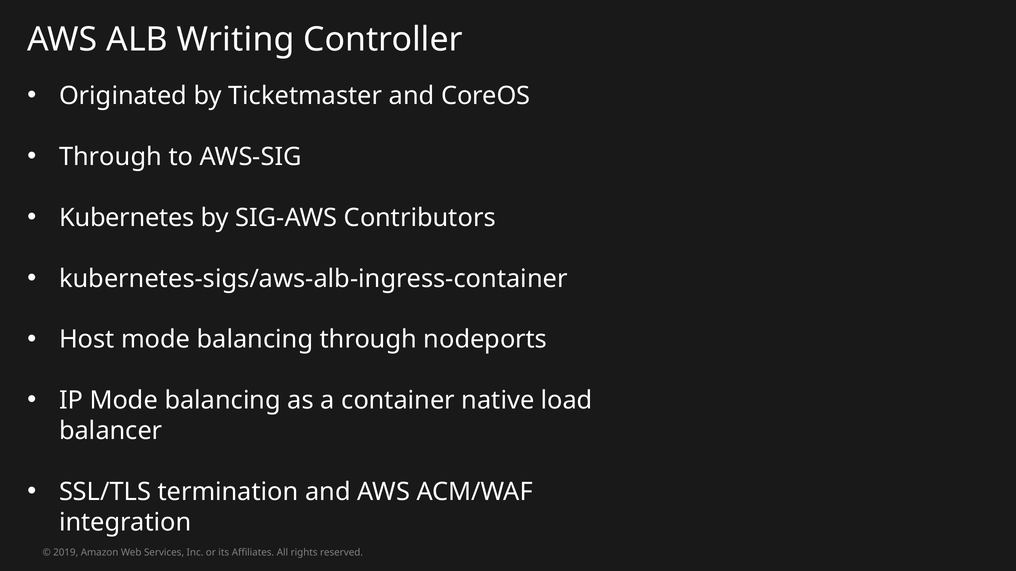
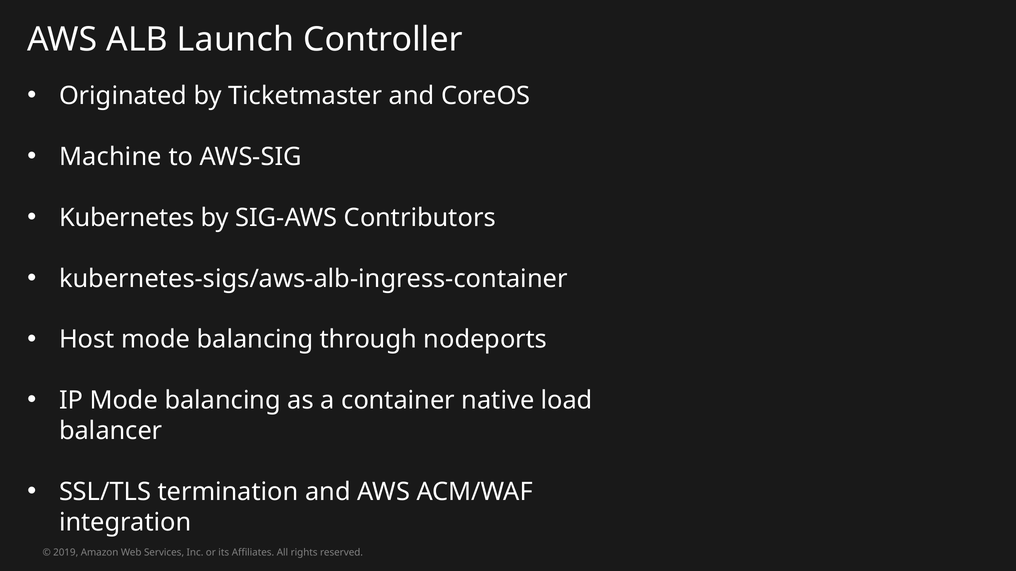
Writing: Writing -> Launch (235, 40)
Through: Through -> Machine (110, 157)
